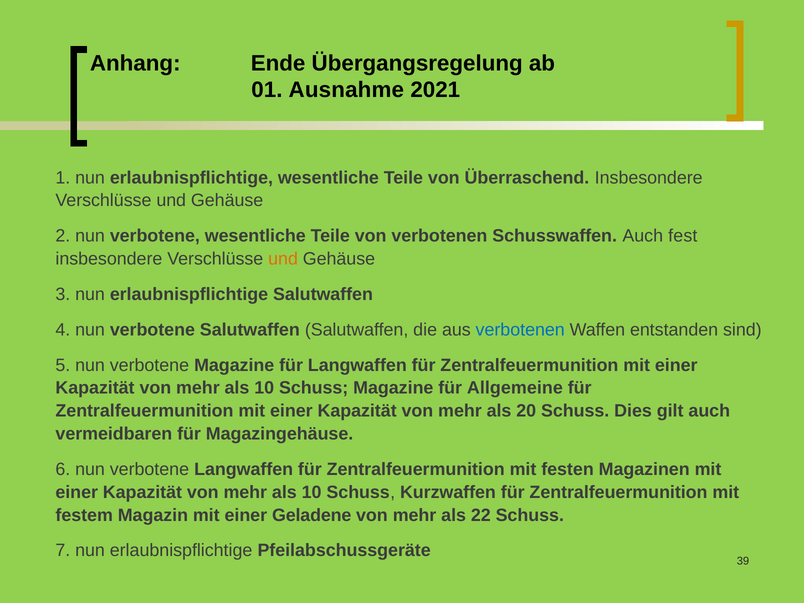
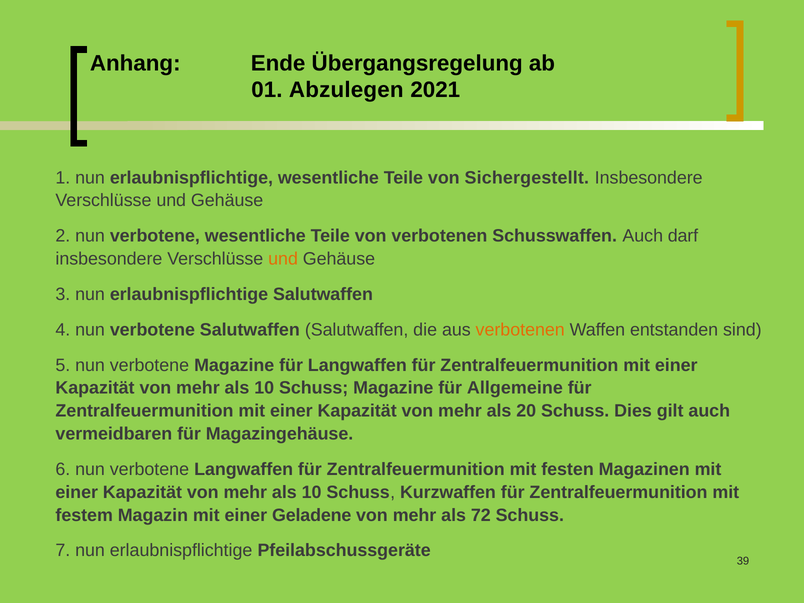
Ausnahme: Ausnahme -> Abzulegen (346, 90)
Überraschend: Überraschend -> Sichergestellt (527, 178)
fest: fest -> darf (683, 236)
verbotenen colour: blue -> orange (520, 330)
22: 22 -> 72 (481, 515)
